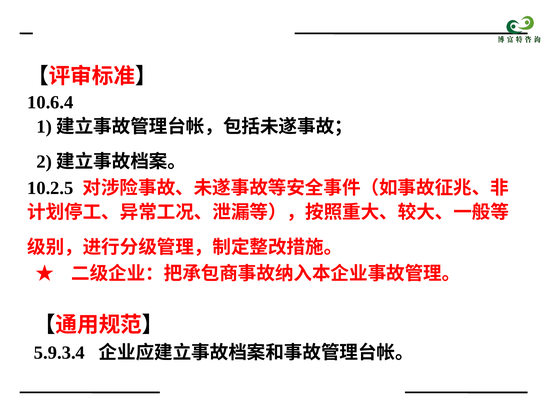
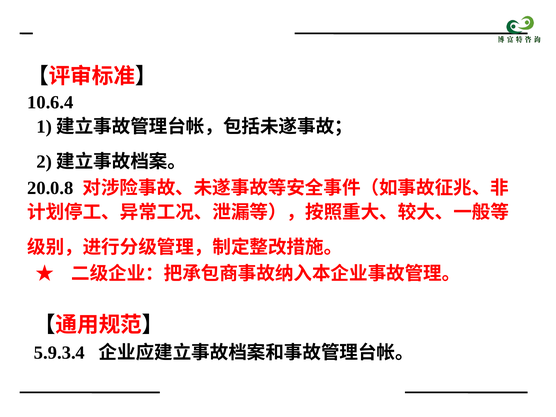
10.2.5: 10.2.5 -> 20.0.8 (50, 188)
